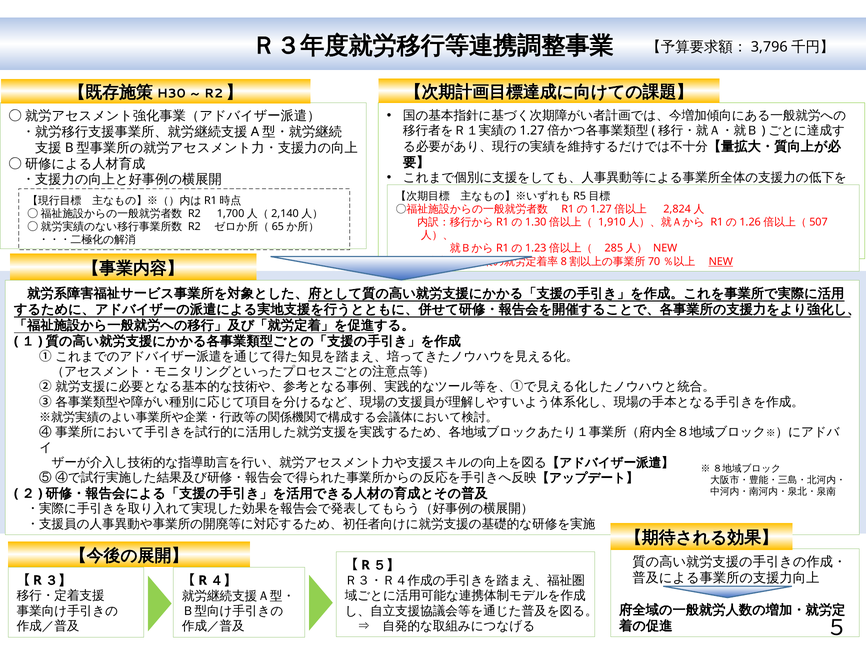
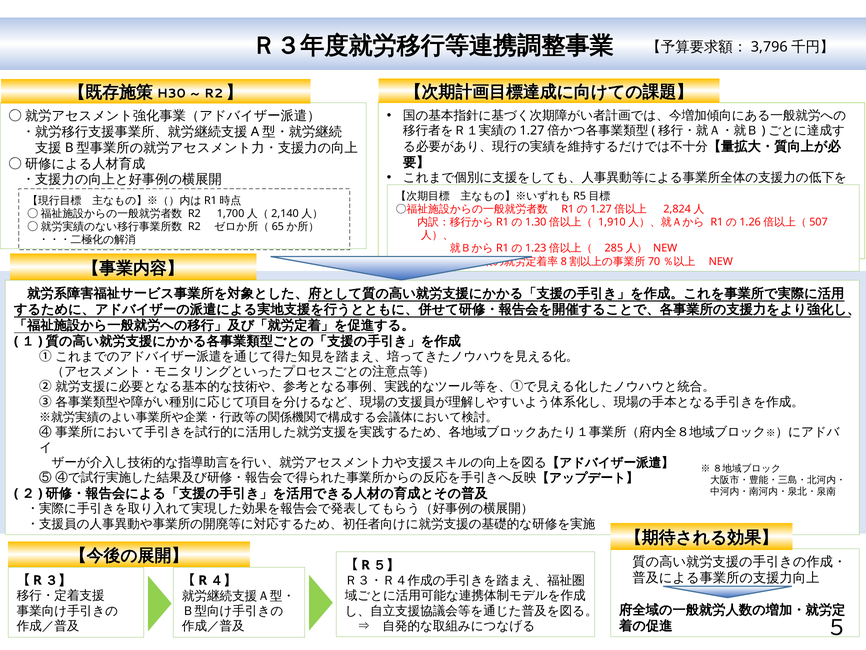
NEW underline: present -> none (721, 261)
